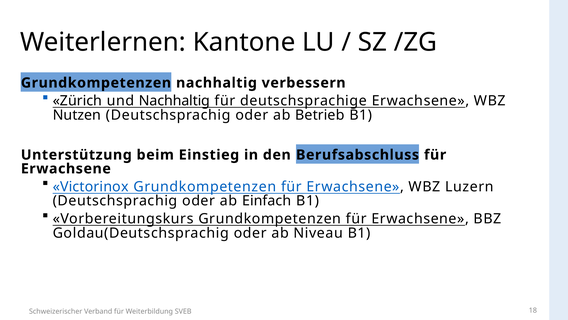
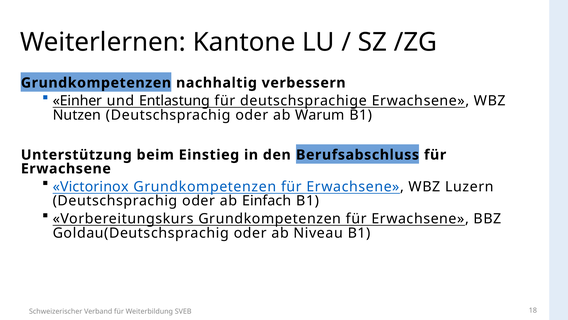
Zürich: Zürich -> Einher (77, 101)
und Nachhaltig: Nachhaltig -> Entlastung (174, 101)
Betrieb: Betrieb -> Warum (320, 115)
